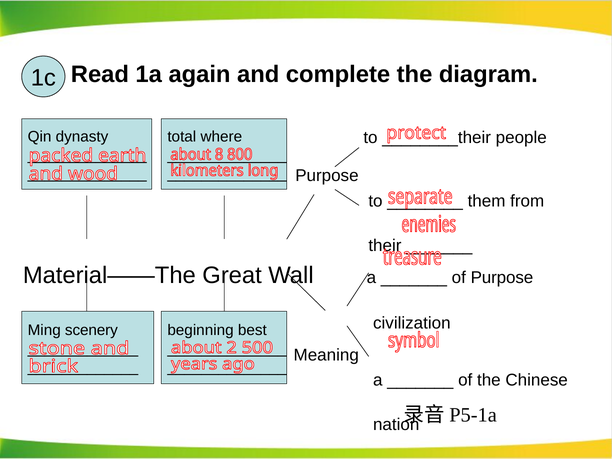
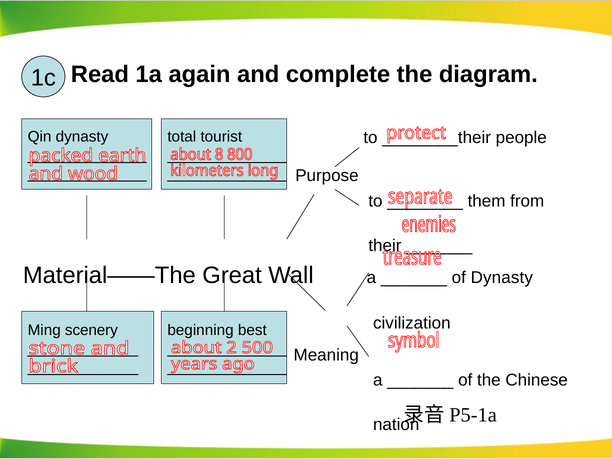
where: where -> tourist (221, 137)
of Purpose: Purpose -> Dynasty (502, 278)
